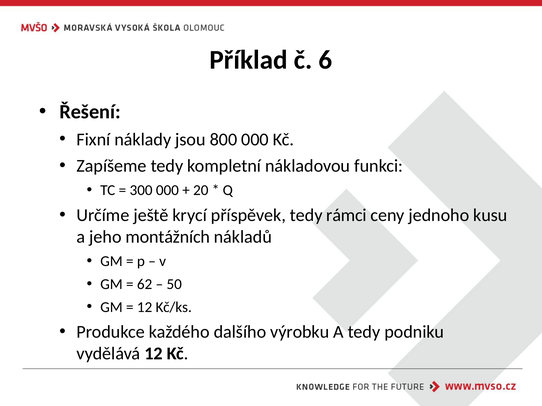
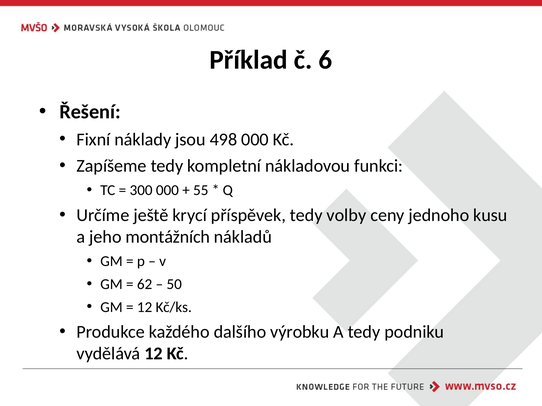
800: 800 -> 498 (223, 140)
20: 20 -> 55 (201, 191)
rámci: rámci -> volby (346, 215)
